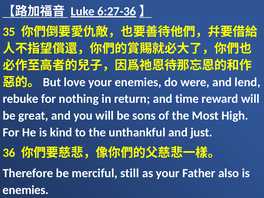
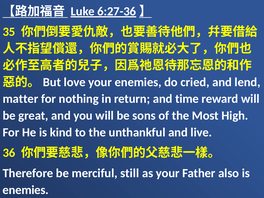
were: were -> cried (195, 82)
rebuke: rebuke -> matter (20, 99)
just: just -> live (201, 132)
